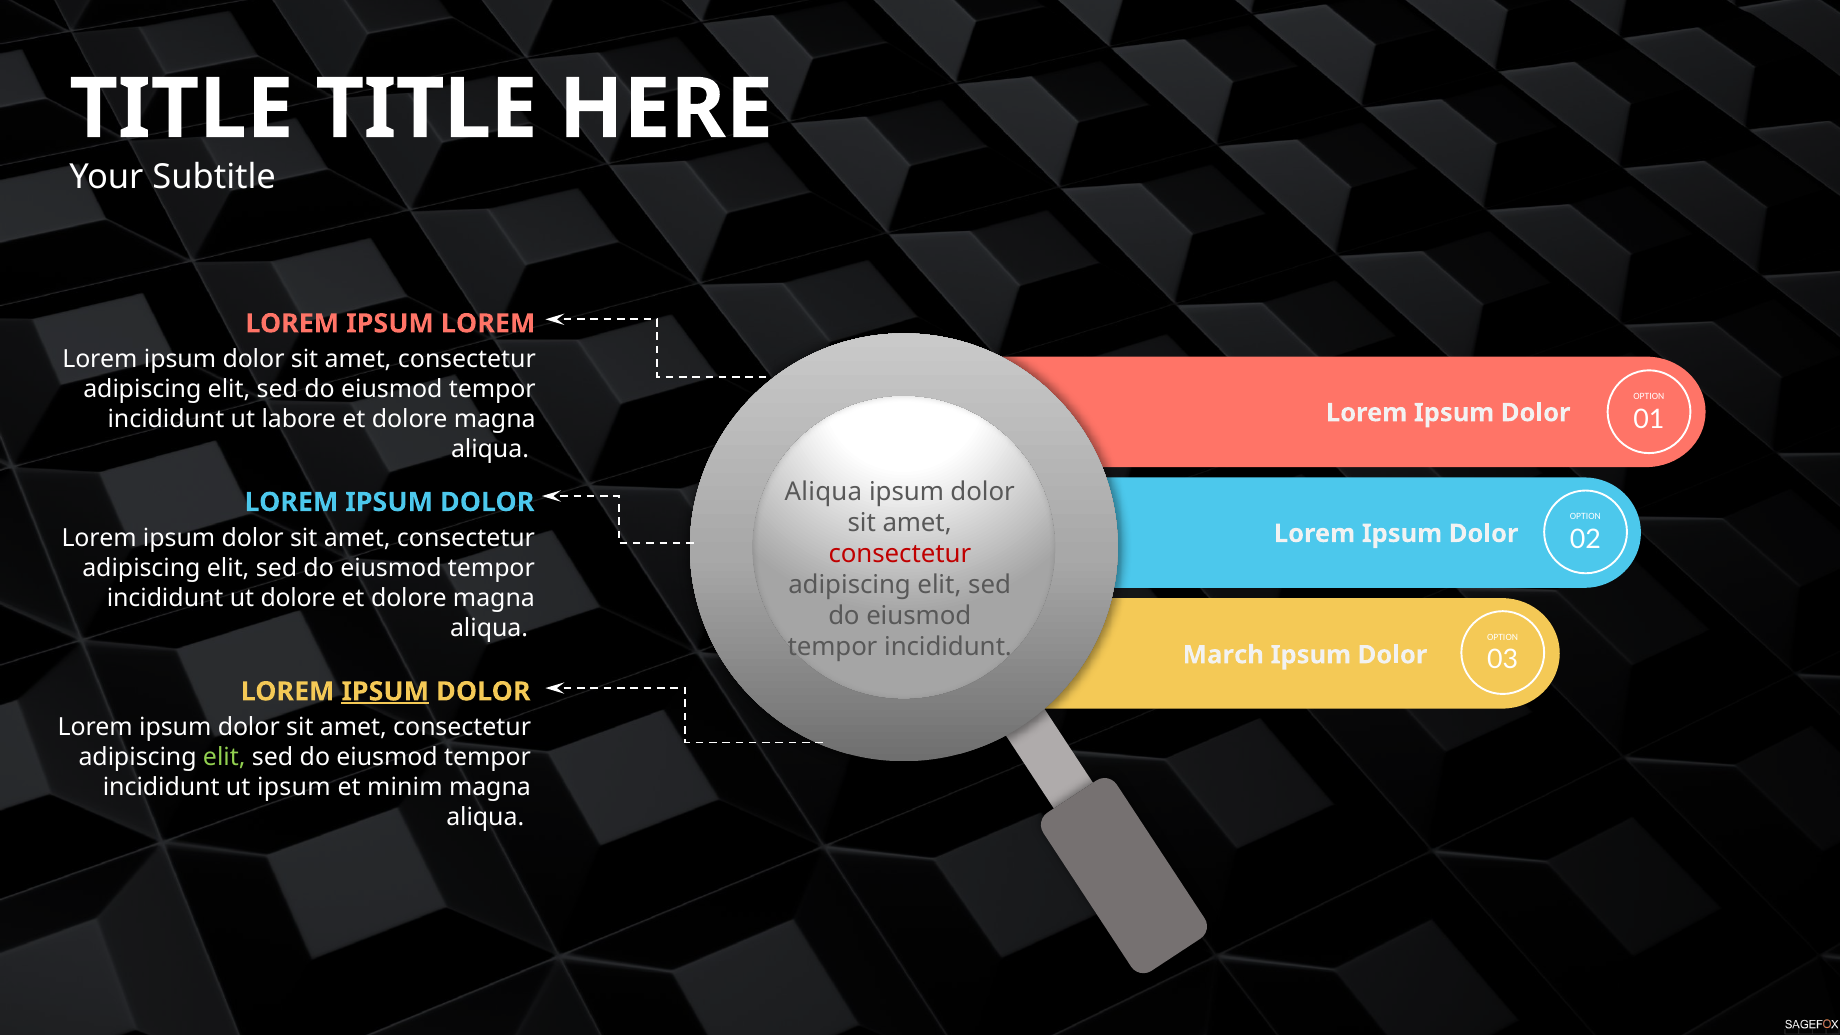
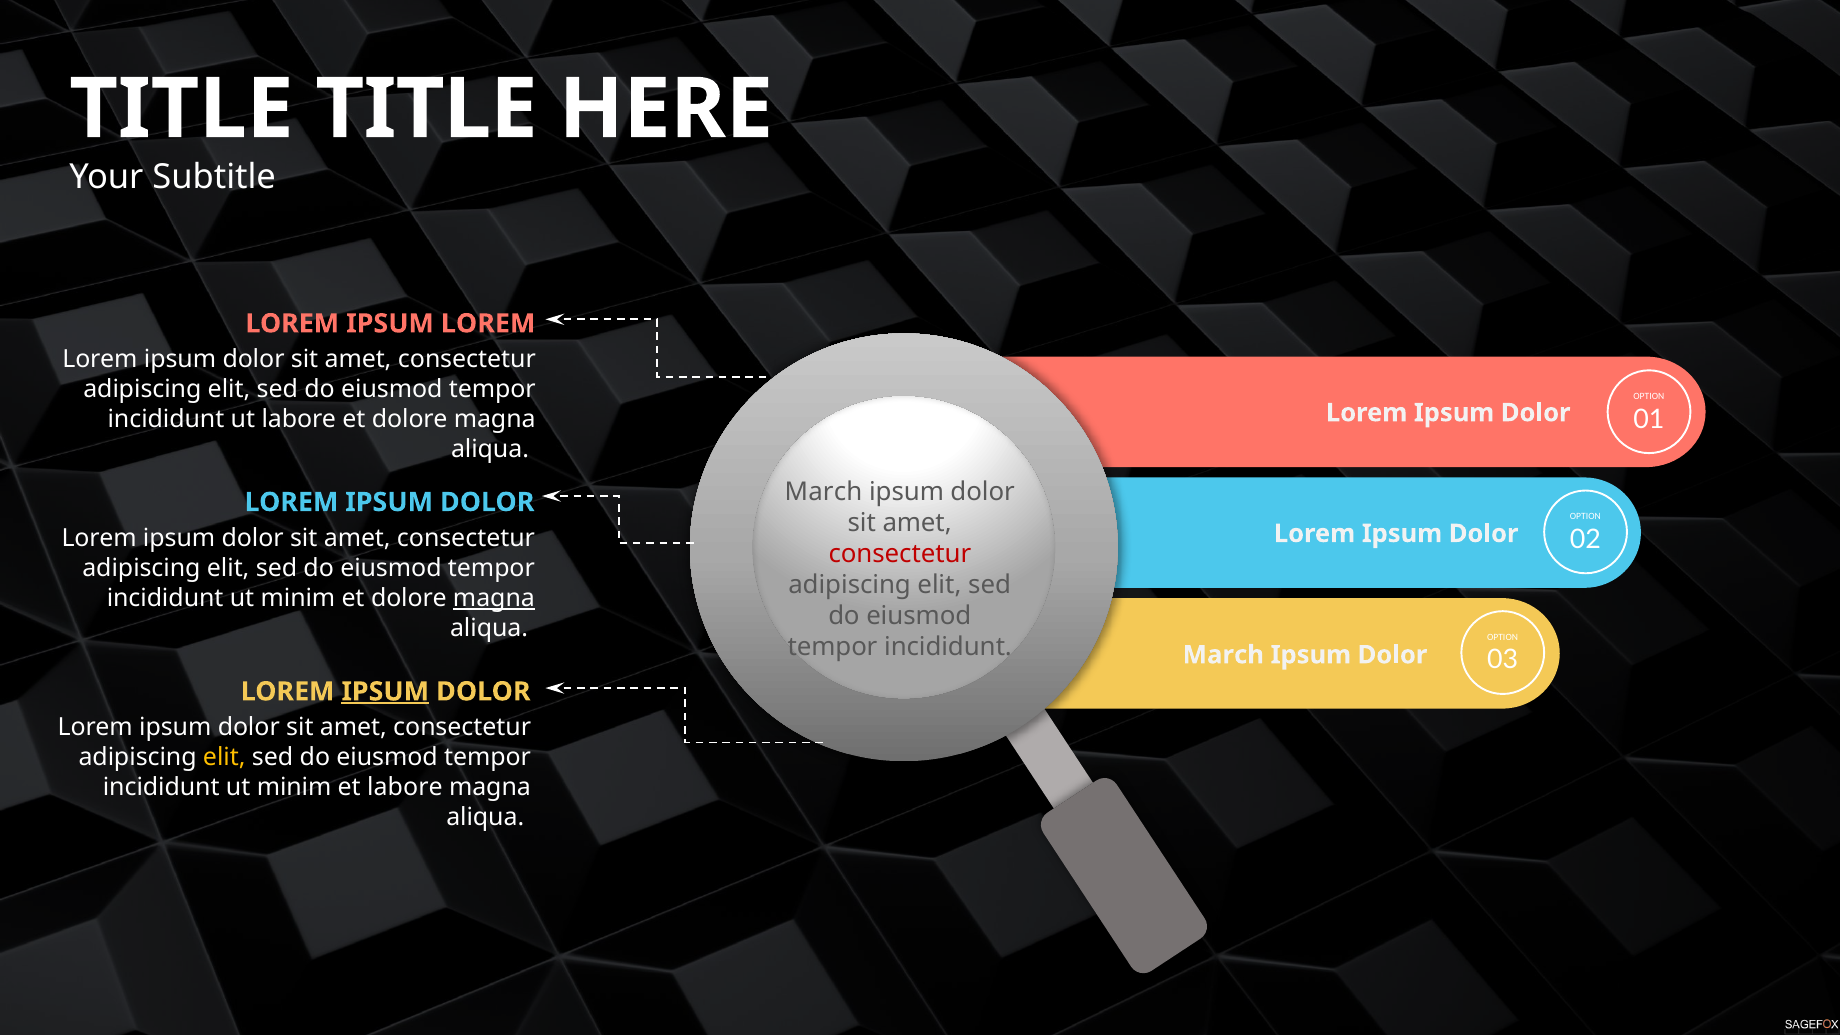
Aliqua: Aliqua -> March (824, 492)
dolore: dolore -> minim (298, 598)
magna underline: none -> present (494, 598)
elit colour: light green -> yellow (224, 758)
ipsum: ipsum -> minim (294, 787)
et minim: minim -> labore (405, 787)
